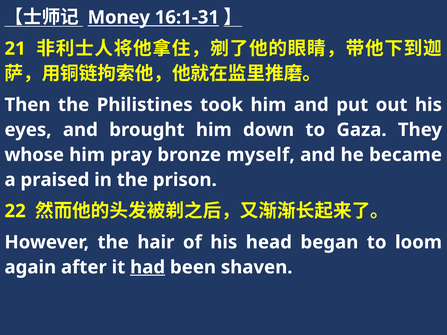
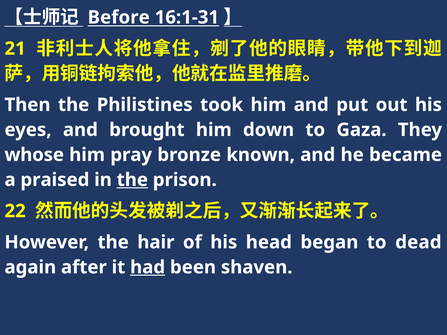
Money: Money -> Before (119, 17)
myself: myself -> known (261, 155)
the underline: none -> present (132, 180)
loom: loom -> dead (418, 242)
